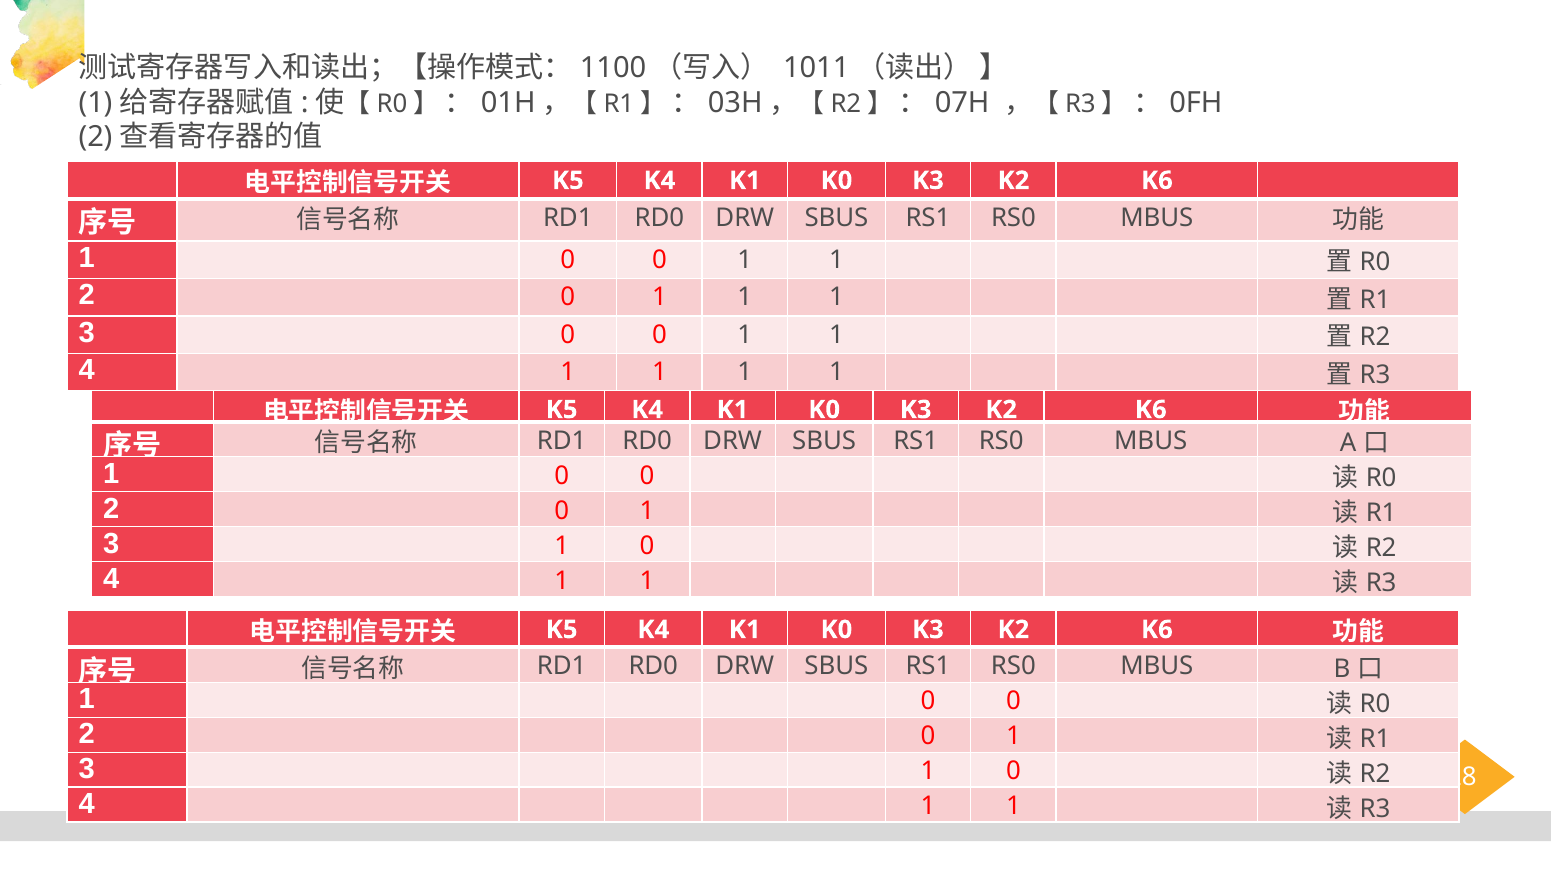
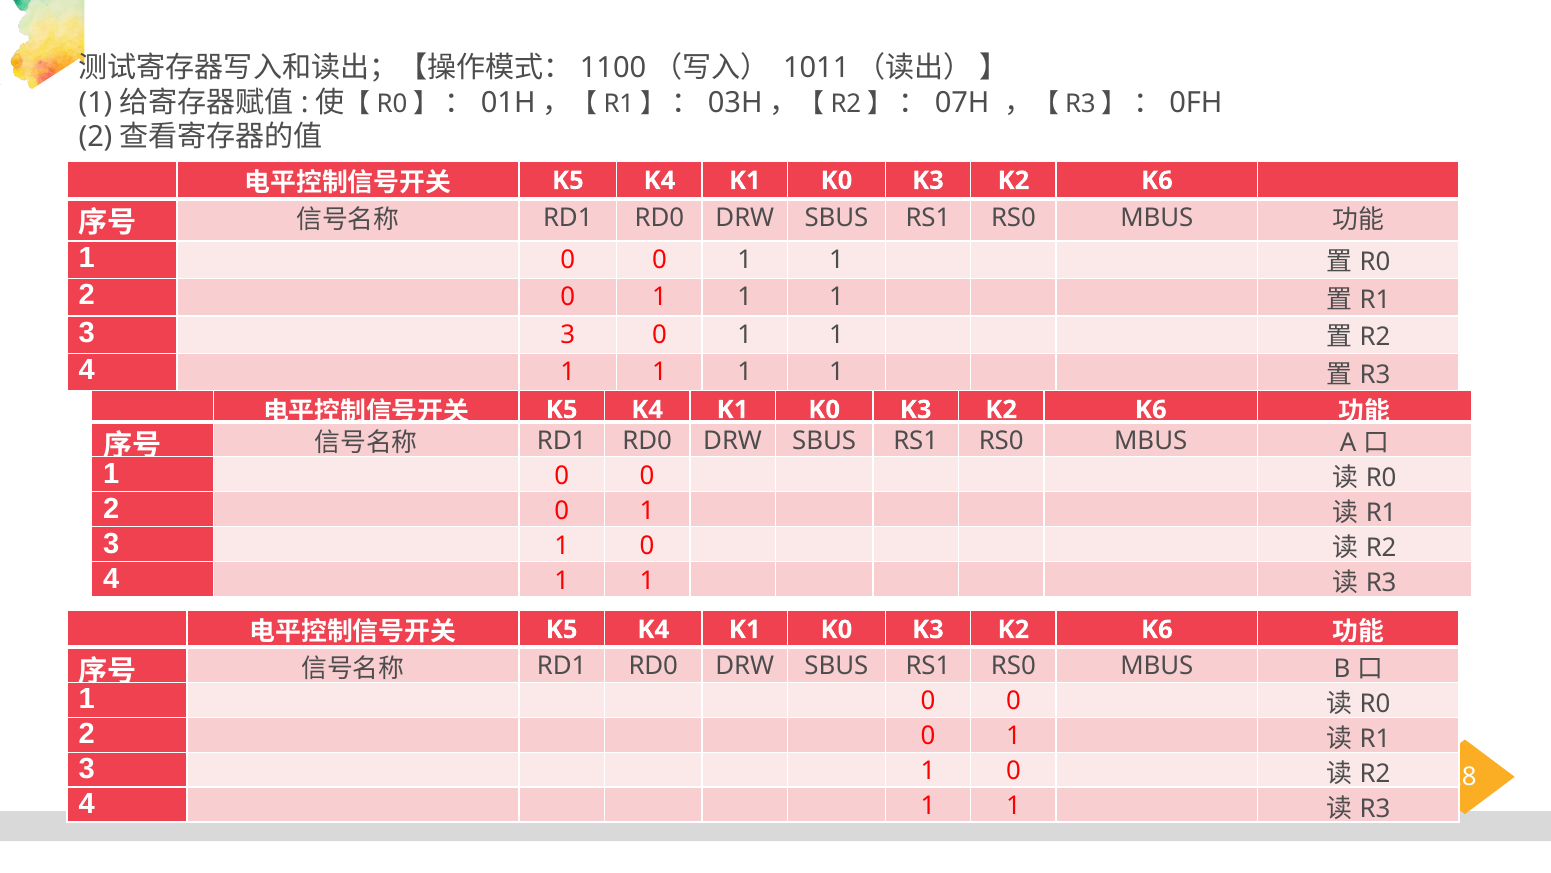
3 0: 0 -> 3 (568, 335)
